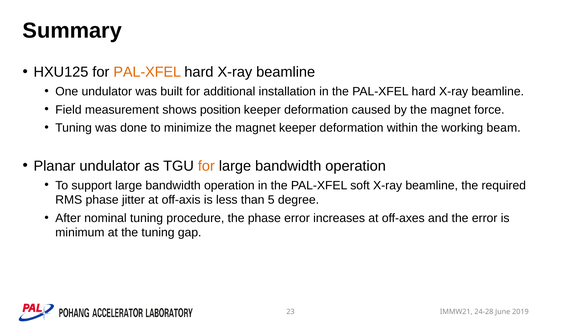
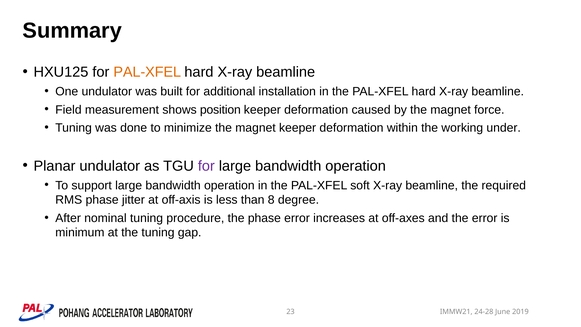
beam: beam -> under (504, 128)
for colour: orange -> purple (206, 166)
5: 5 -> 8 (271, 200)
